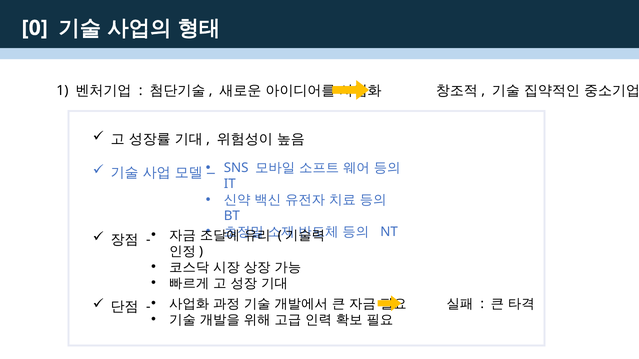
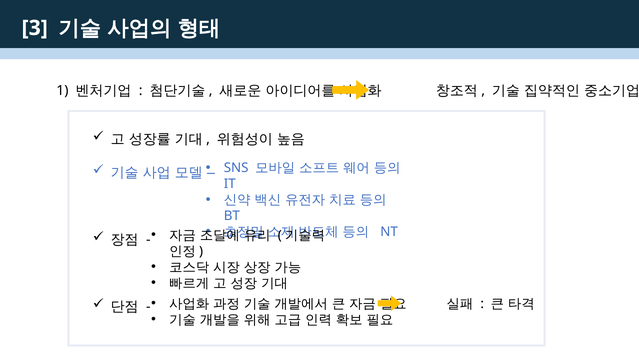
0: 0 -> 3 (35, 28)
